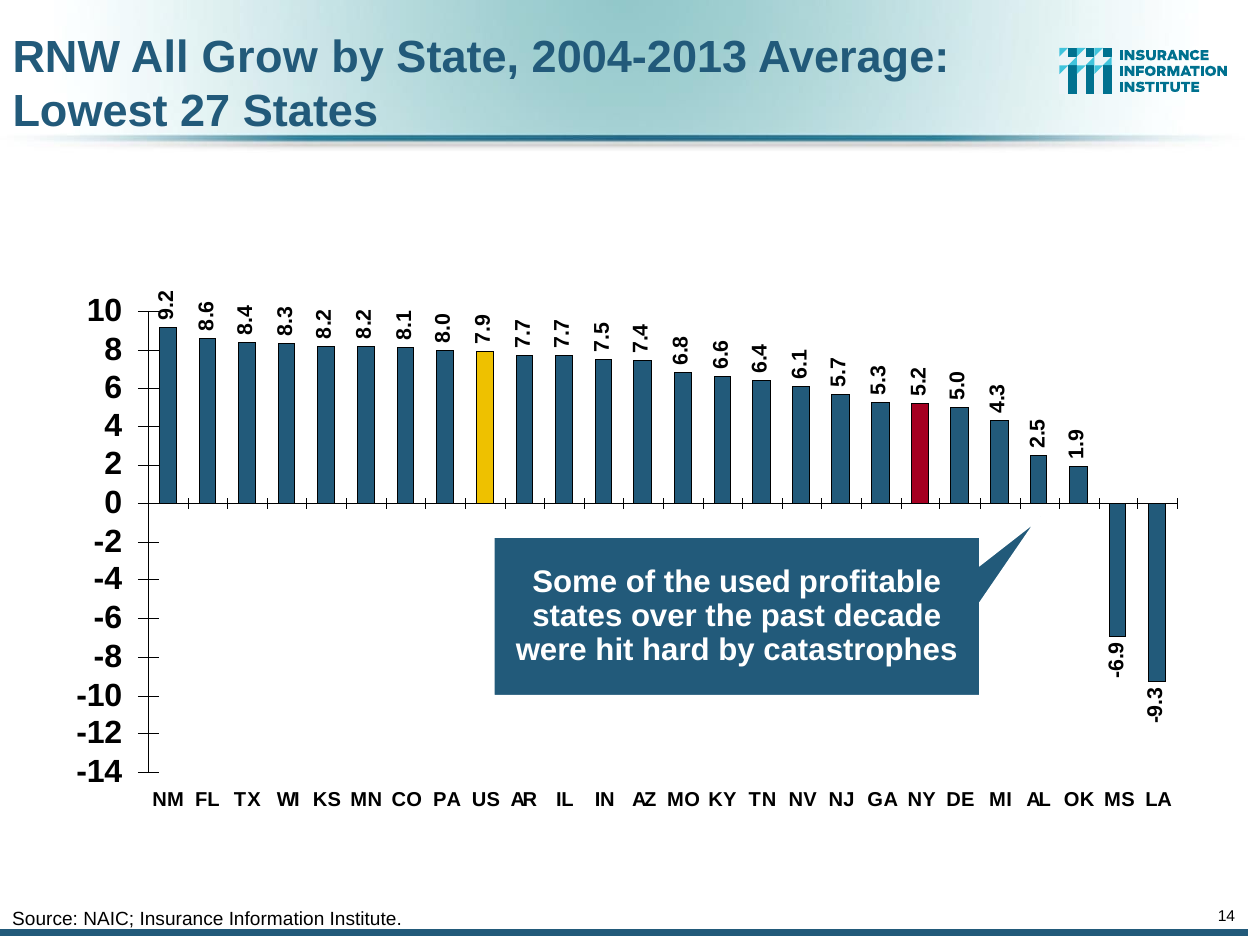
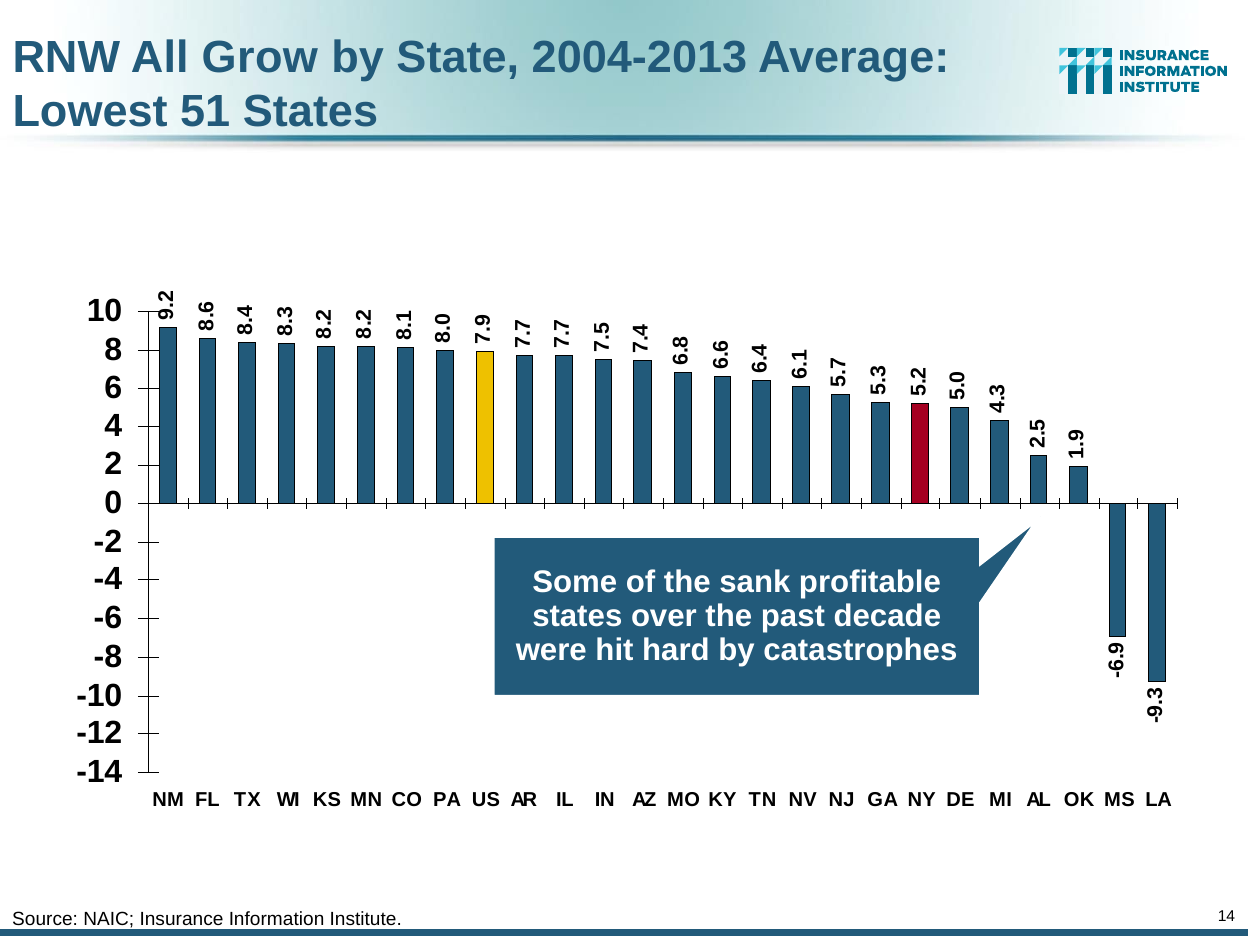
27: 27 -> 51 (205, 112)
used: used -> sank (755, 583)
